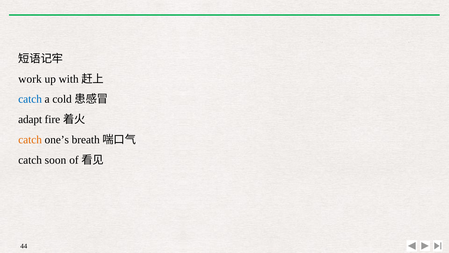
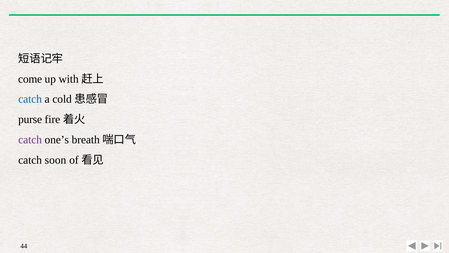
work: work -> come (30, 79)
adapt: adapt -> purse (30, 119)
catch colour: orange -> purple (30, 139)
